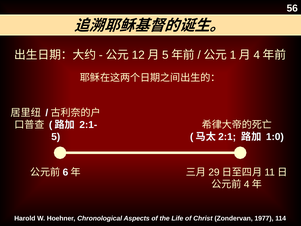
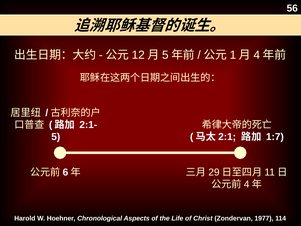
1:0: 1:0 -> 1:7 (275, 137)
